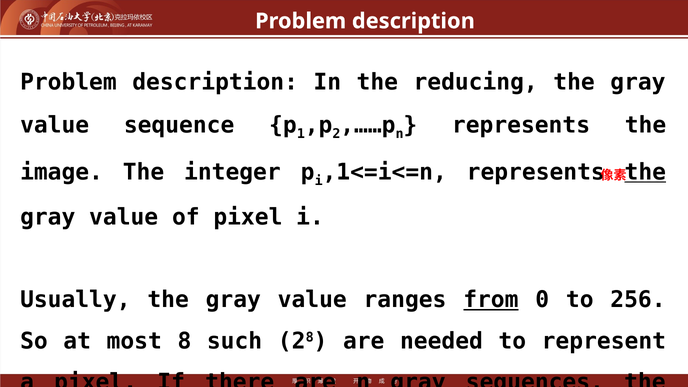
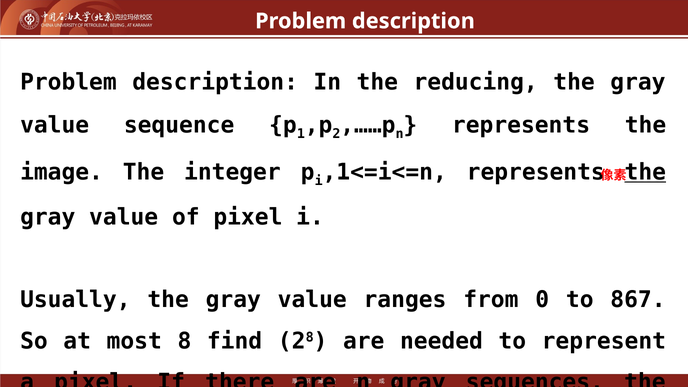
from underline: present -> none (491, 300)
256: 256 -> 867 (638, 300)
such: such -> find (235, 341)
